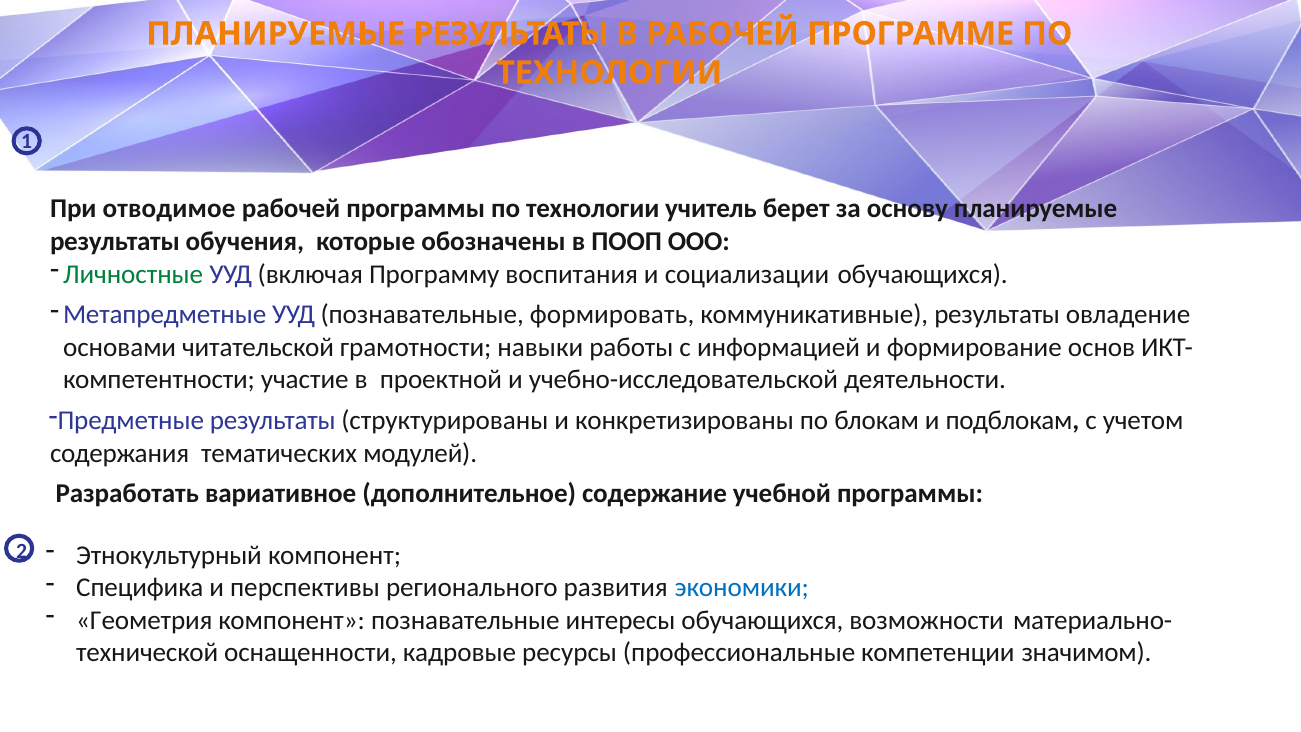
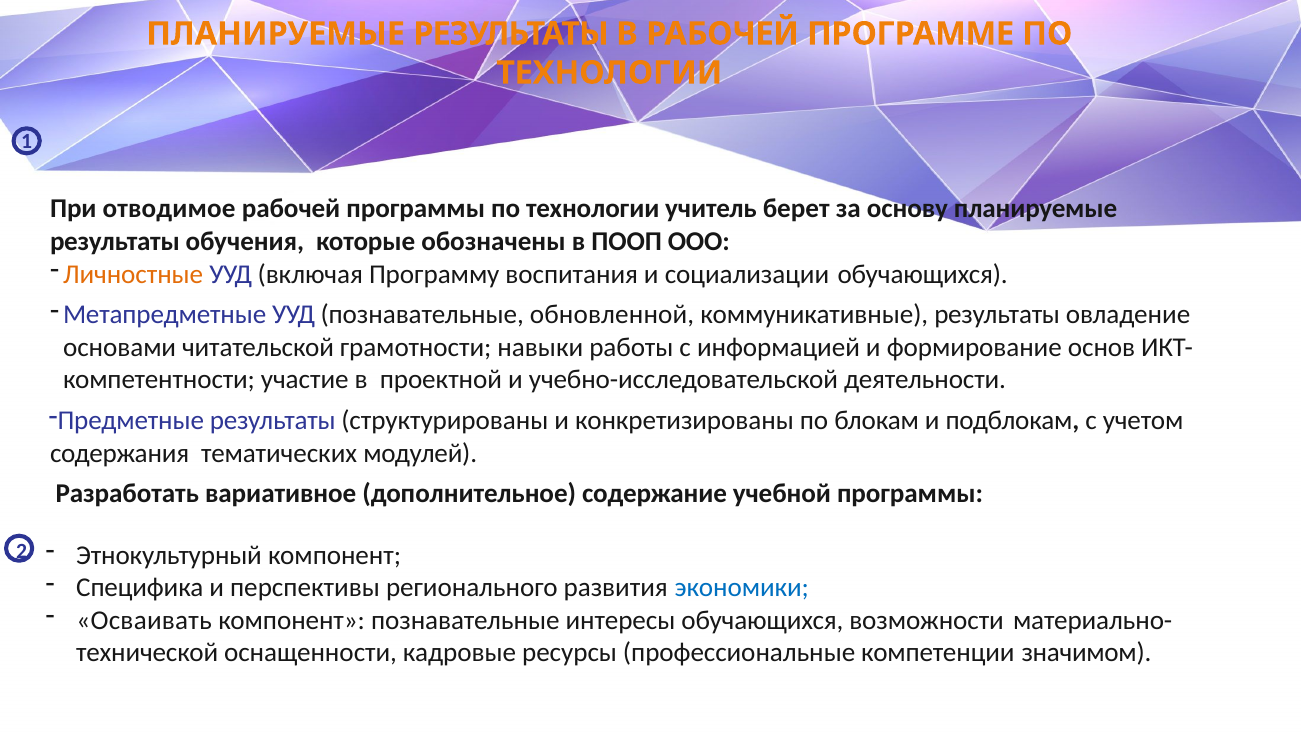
Личностные colour: green -> orange (133, 274)
формировать: формировать -> обновленной (612, 315)
Геометрия: Геометрия -> Осваивать (144, 620)
